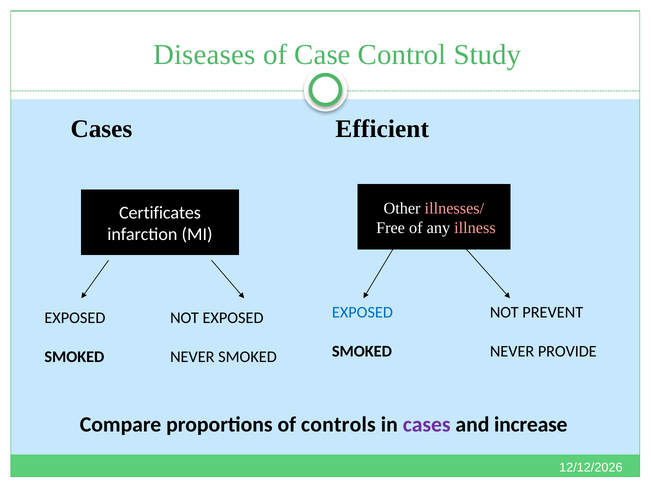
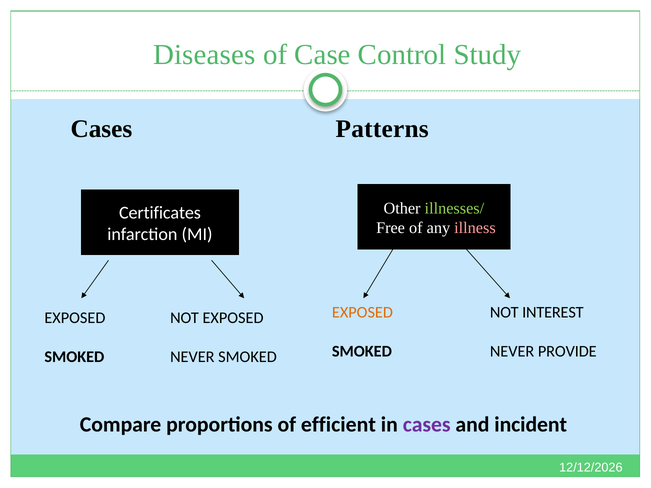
Efficient: Efficient -> Patterns (382, 129)
illnesses/ colour: pink -> light green (454, 208)
EXPOSED colour: blue -> orange (362, 312)
PREVENT: PREVENT -> INTEREST (553, 312)
controls: controls -> efficient (338, 425)
increase: increase -> incident (531, 425)
